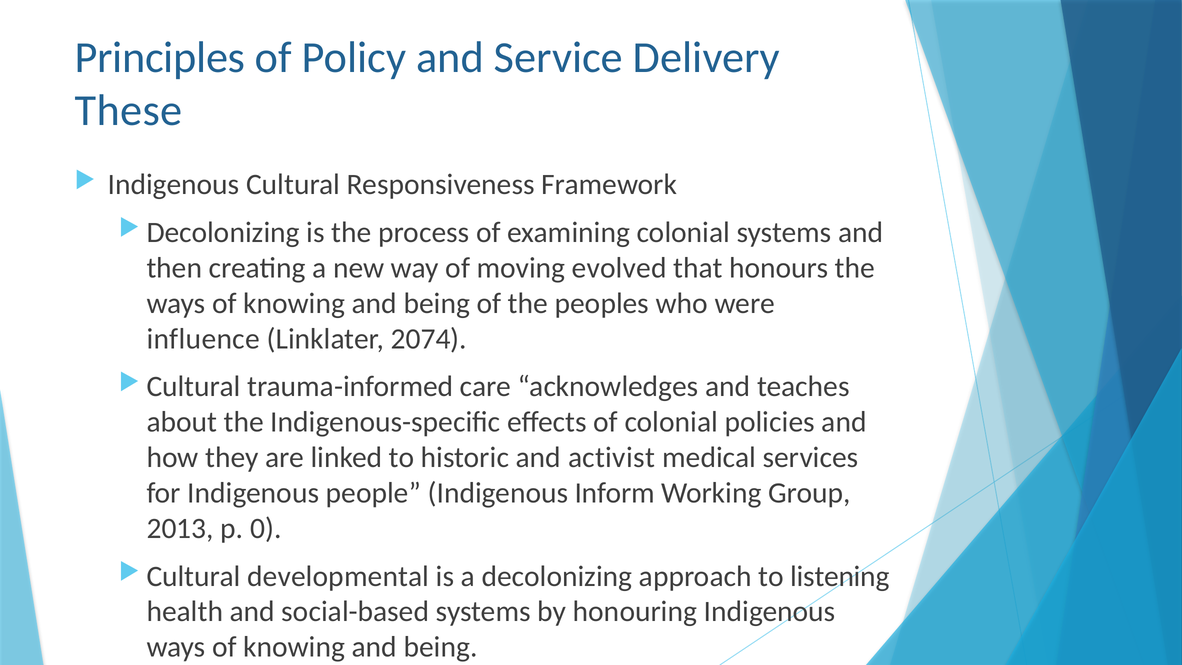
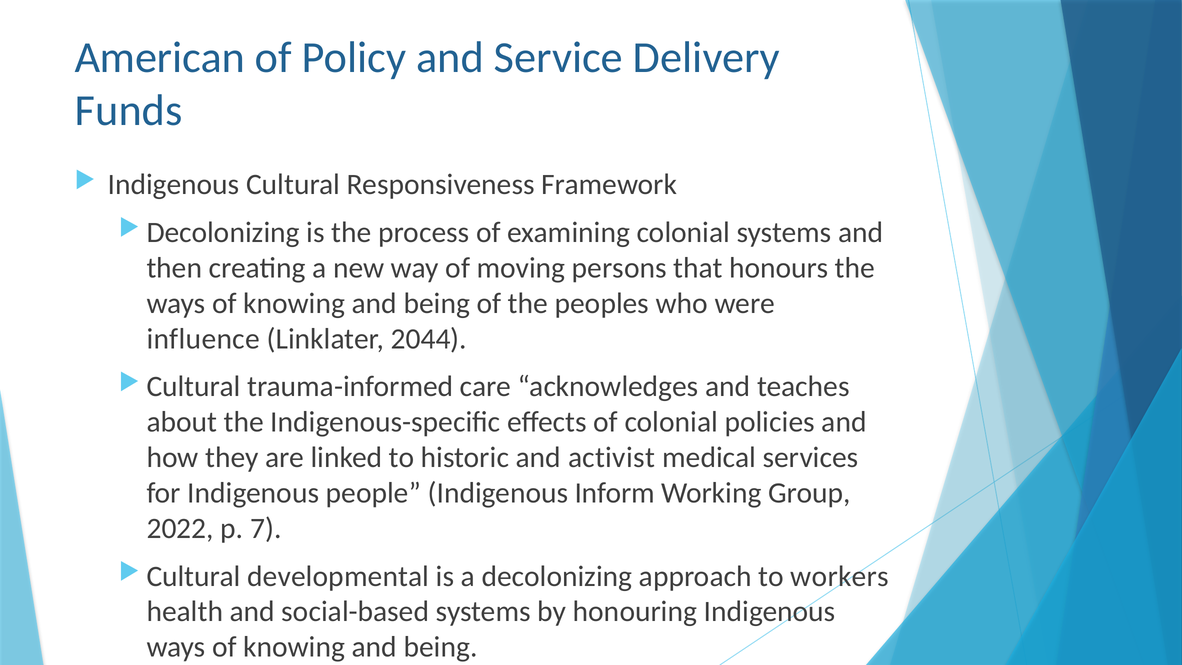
Principles: Principles -> American (160, 58)
These: These -> Funds (129, 111)
evolved: evolved -> persons (619, 268)
2074: 2074 -> 2044 (429, 339)
2013: 2013 -> 2022 (180, 528)
0: 0 -> 7 (266, 528)
listening: listening -> workers (840, 576)
